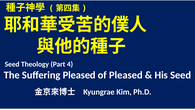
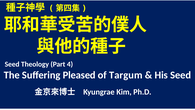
of Pleased: Pleased -> Targum (126, 75)
